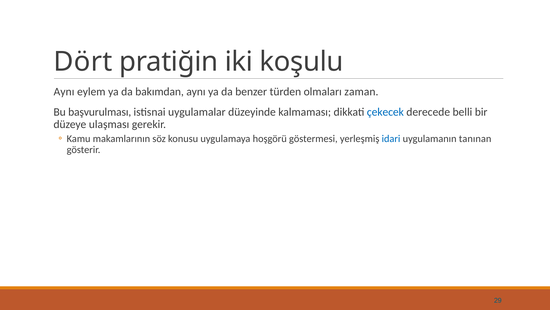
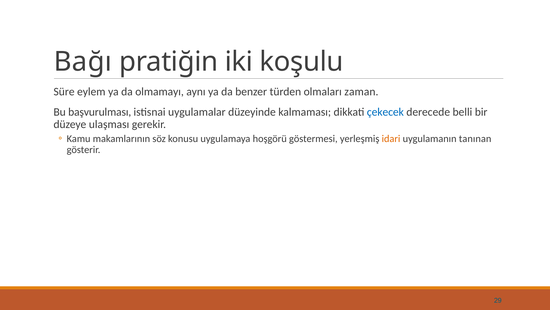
Dört: Dört -> Bağı (83, 62)
Aynı: Aynı -> Süre (64, 91)
bakımdan: bakımdan -> olmamayı (160, 91)
idari colour: blue -> orange (391, 138)
